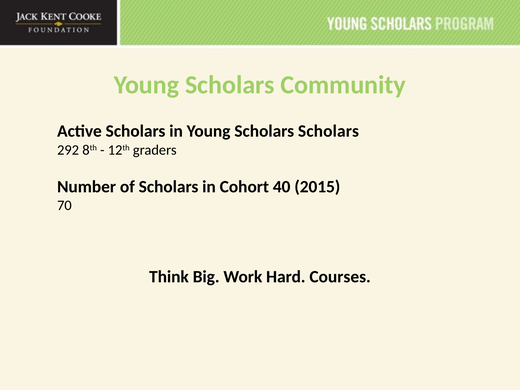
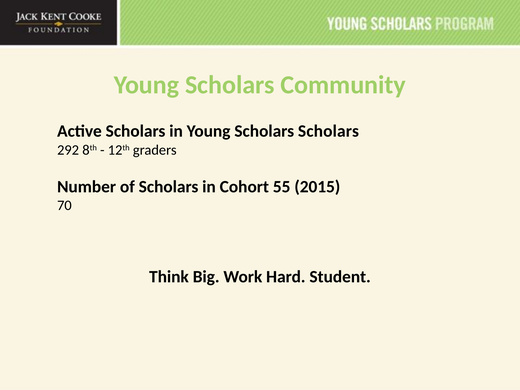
40: 40 -> 55 (282, 187)
Courses: Courses -> Student (340, 277)
